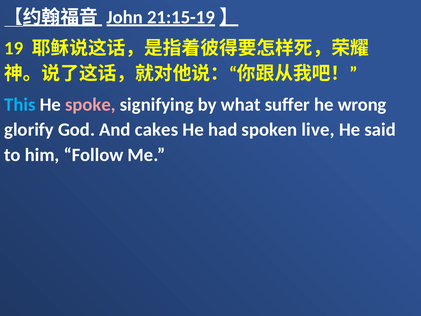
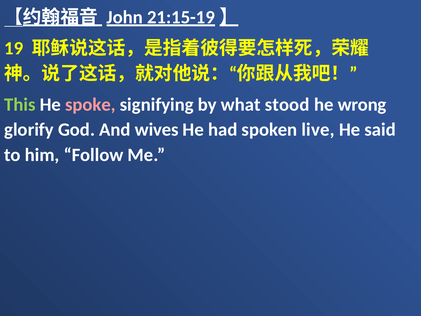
This colour: light blue -> light green (20, 104)
suffer: suffer -> stood (287, 104)
cakes: cakes -> wives (157, 130)
